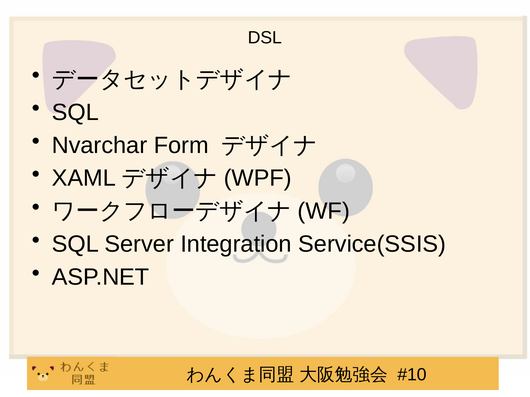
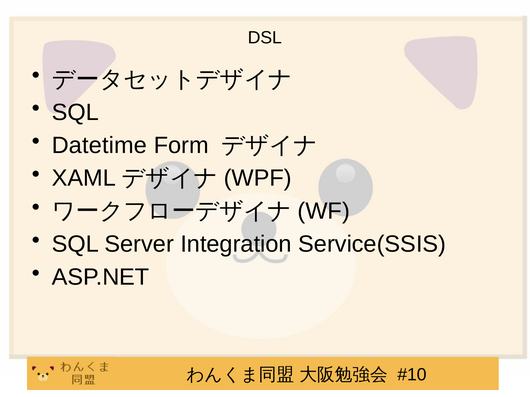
Nvarchar: Nvarchar -> Datetime (99, 145)
